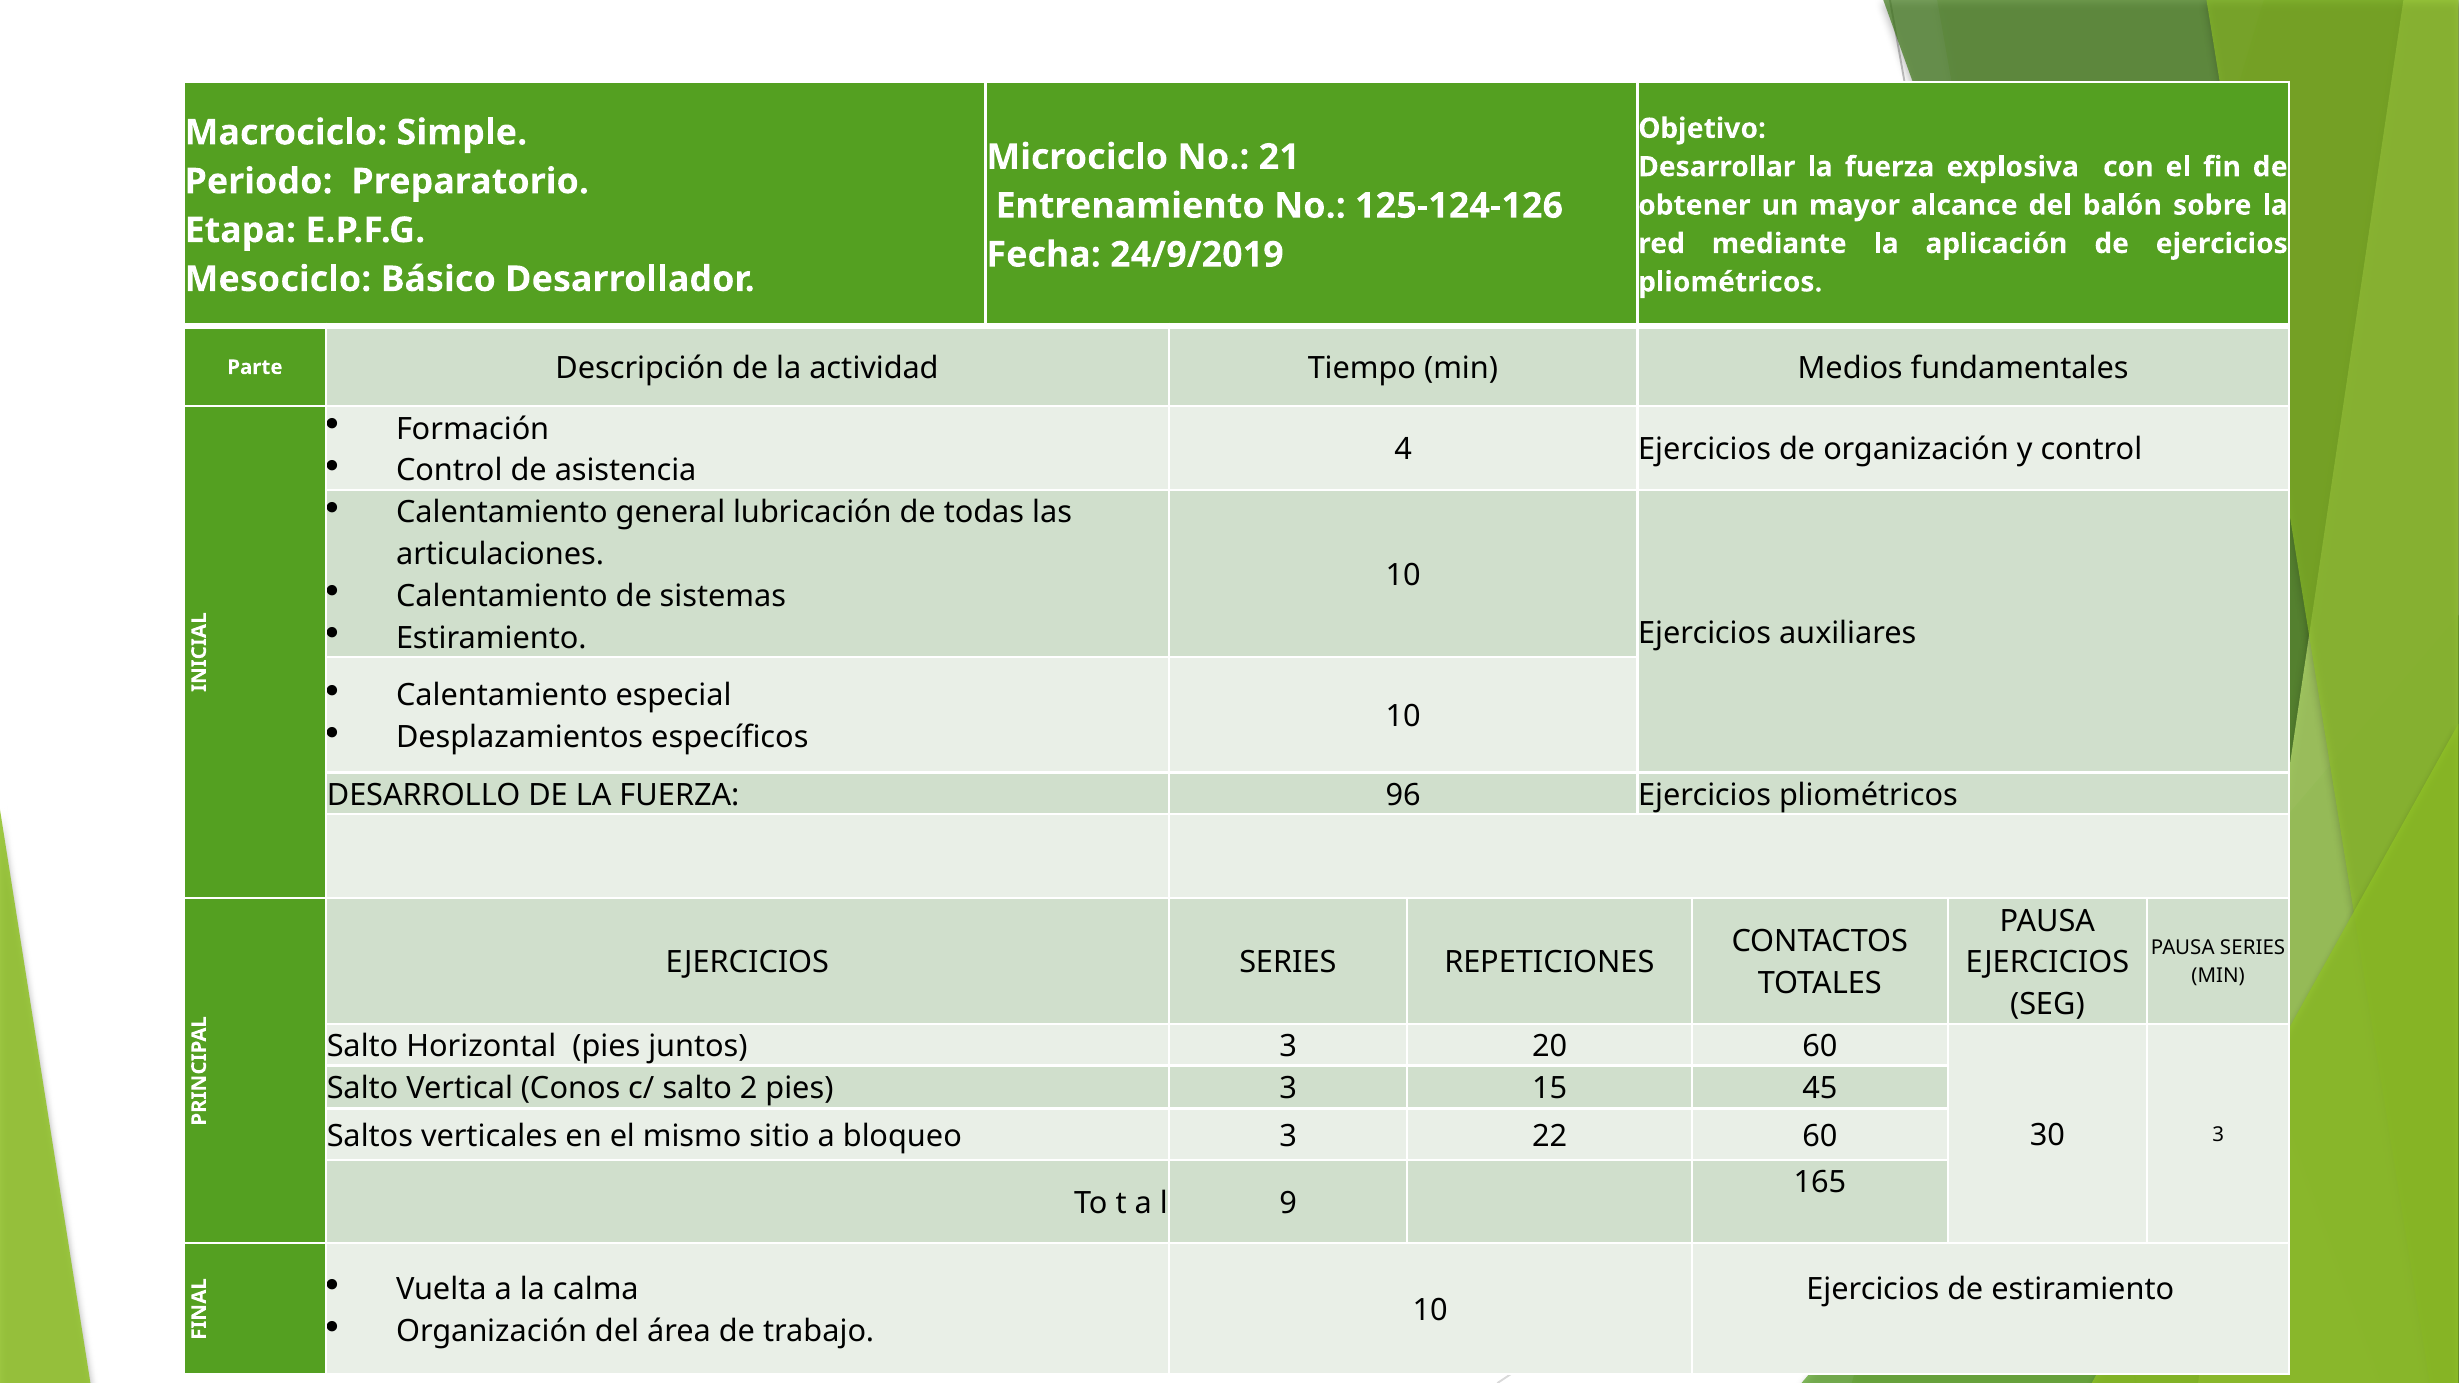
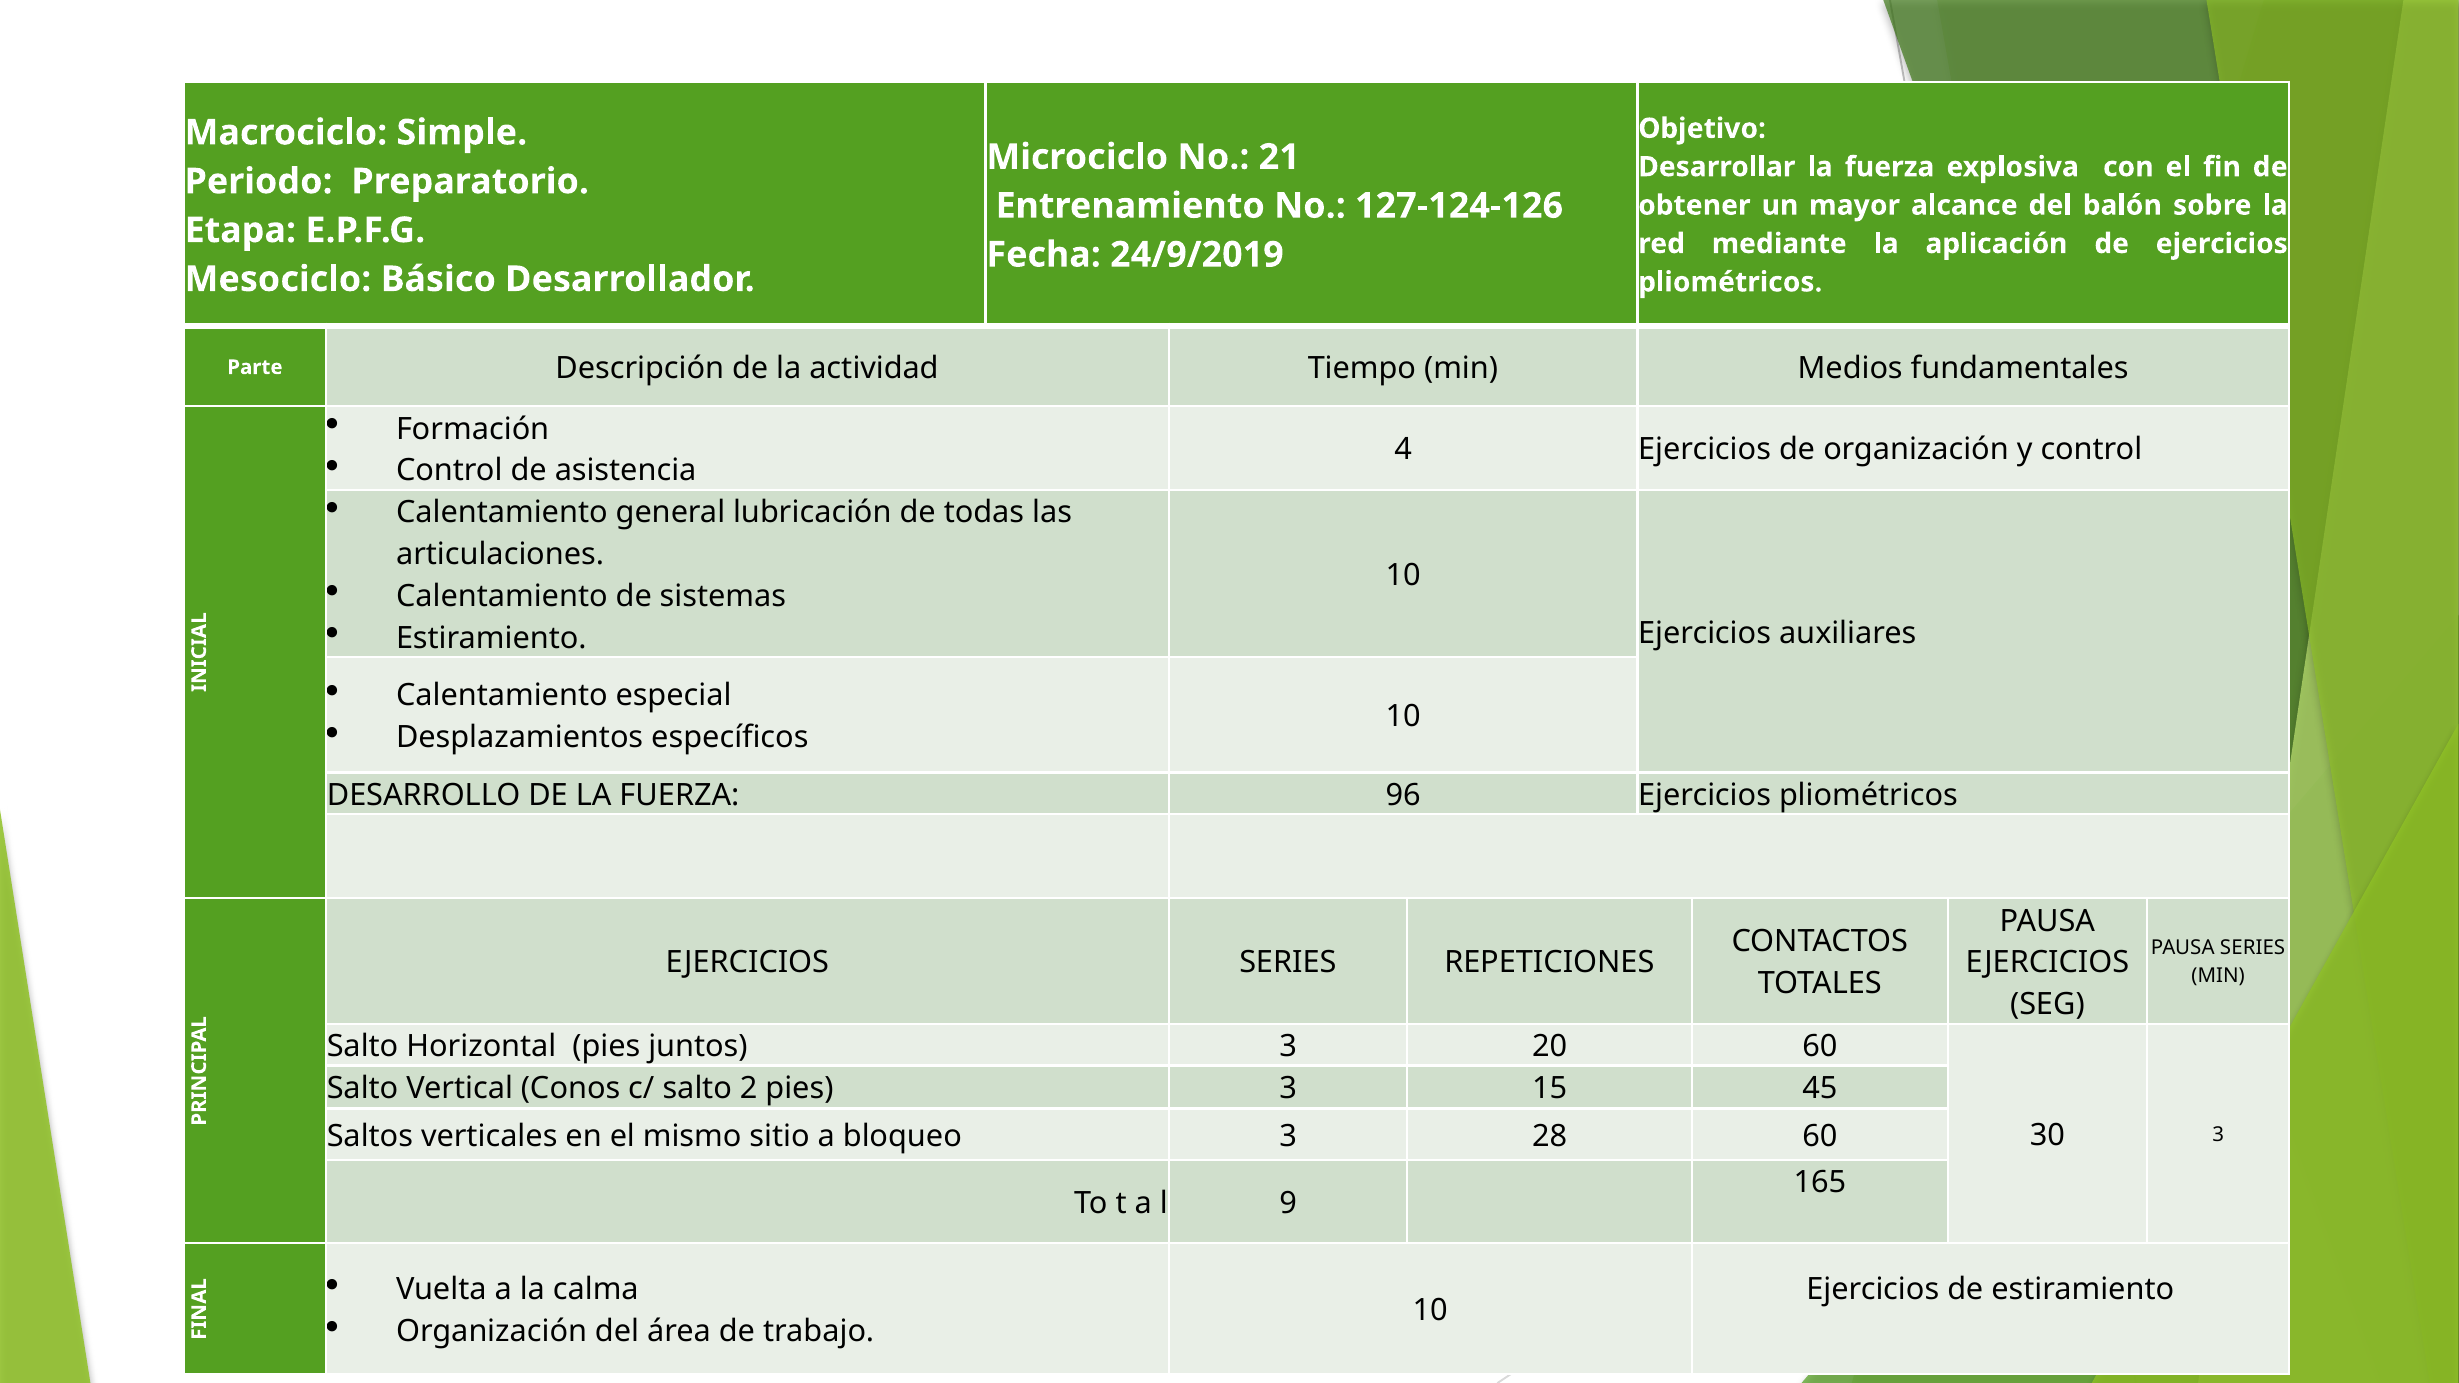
125-124-126: 125-124-126 -> 127-124-126 (1459, 206)
22: 22 -> 28 (1550, 1136)
